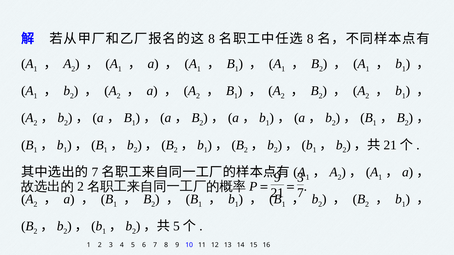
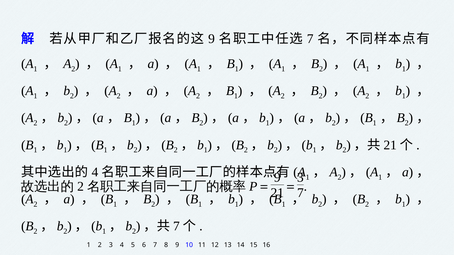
8: 8 -> 9 (212, 39)
8: 8 -> 7 (310, 39)
7: 7 -> 4 (95, 172)
5: 5 -> 7 (176, 227)
